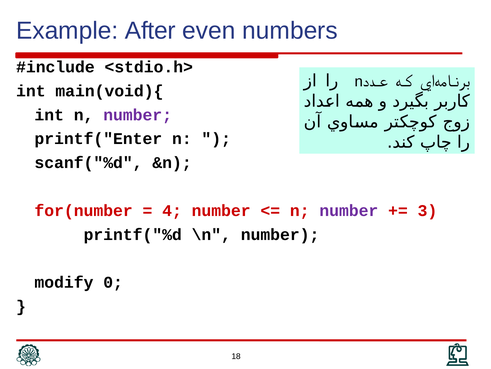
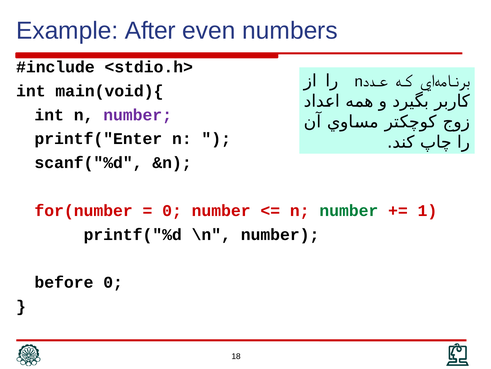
4: 4 -> 0 (172, 210)
number colour: purple -> green (349, 210)
3: 3 -> 1 (427, 210)
modify: modify -> before (64, 282)
